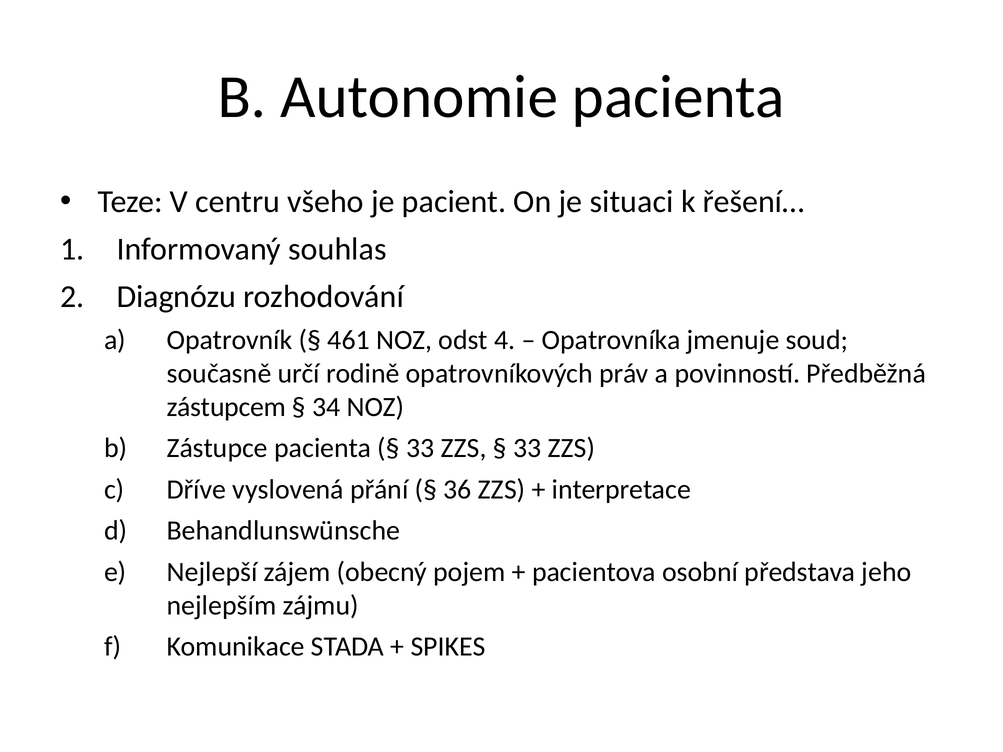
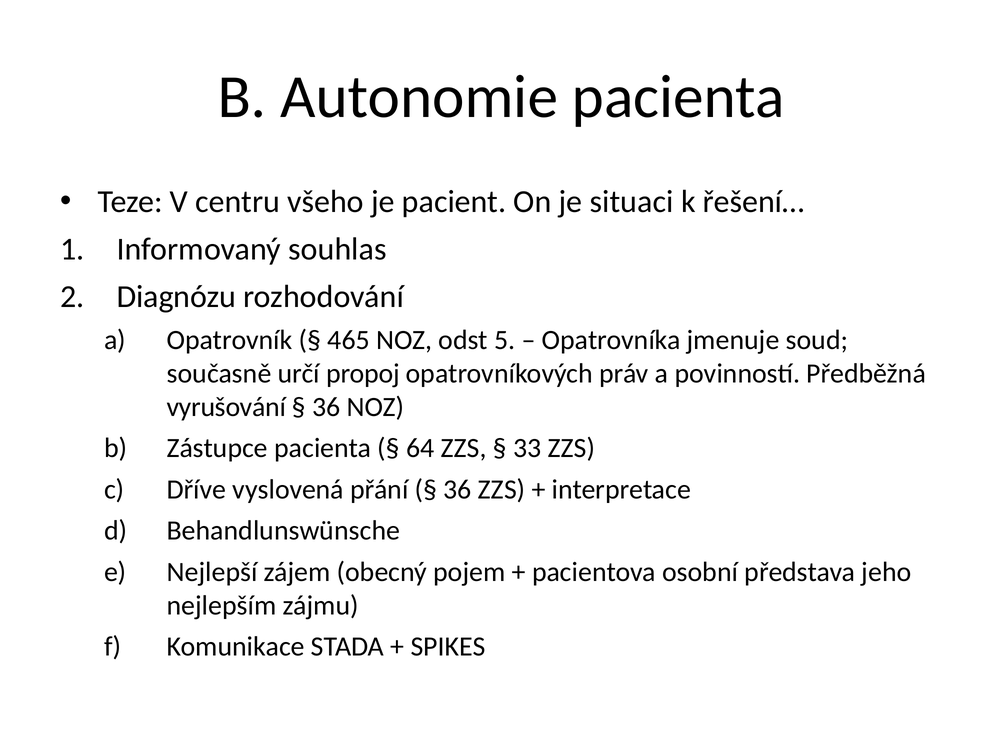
461: 461 -> 465 (349, 340)
4: 4 -> 5 (505, 340)
rodině: rodině -> propoj (363, 374)
zástupcem: zástupcem -> vyrušování (226, 407)
34: 34 -> 36 (326, 407)
33: 33 -> 64 (420, 448)
